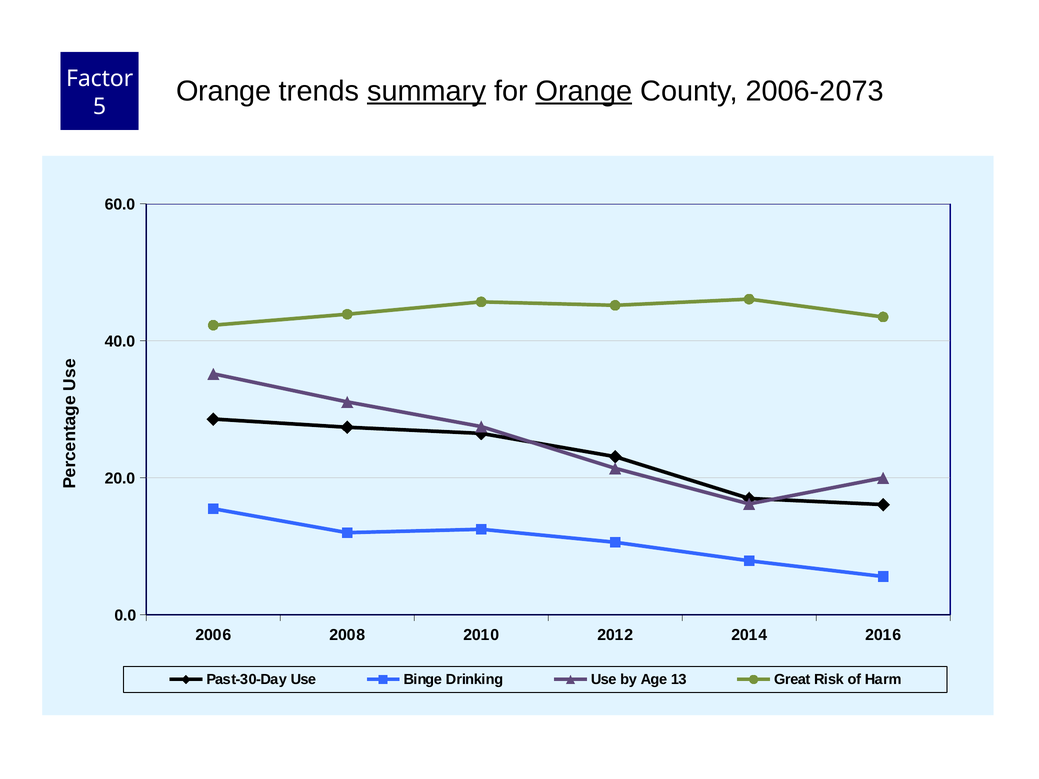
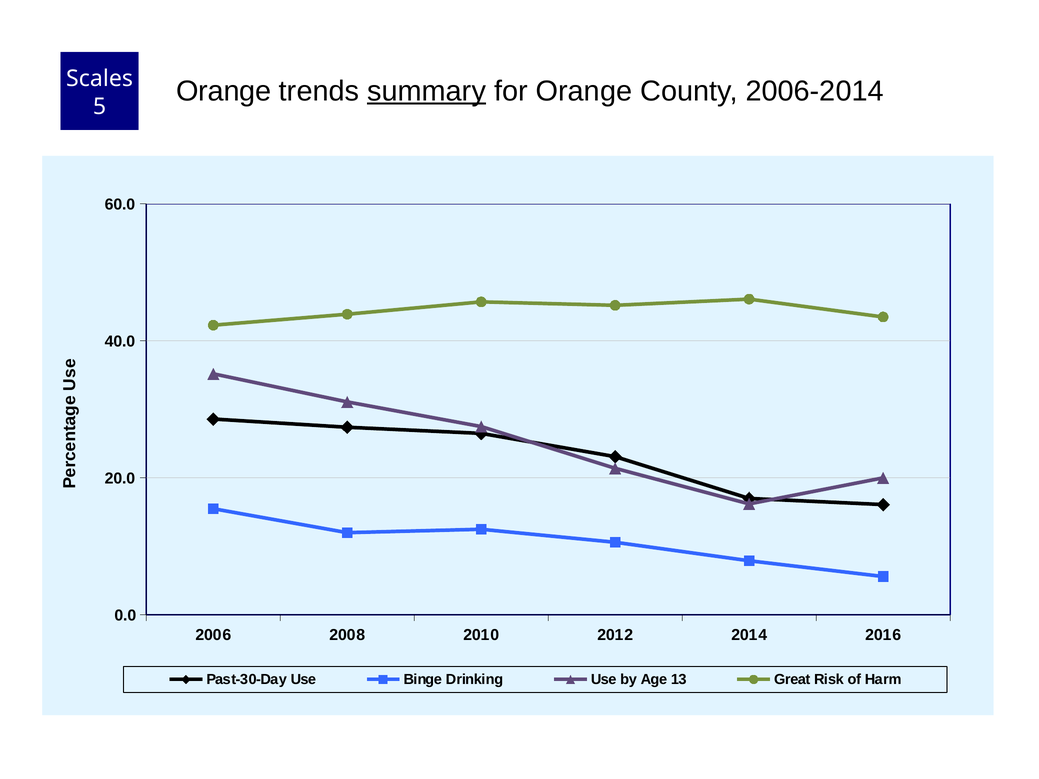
Factor: Factor -> Scales (100, 79)
Orange underline: present -> none (584, 91)
2006-2073: 2006-2073 -> 2006-2014 (815, 91)
